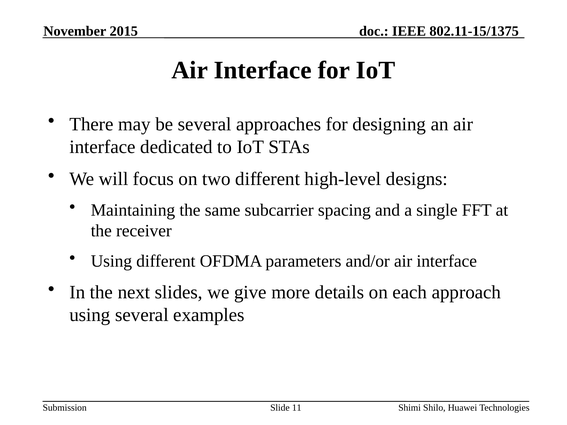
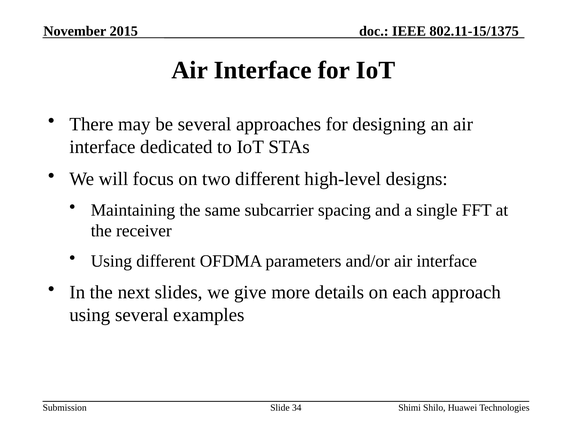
11: 11 -> 34 (297, 408)
